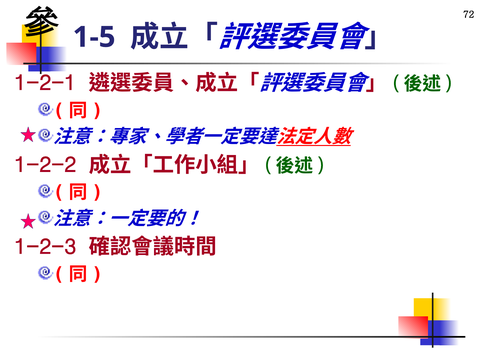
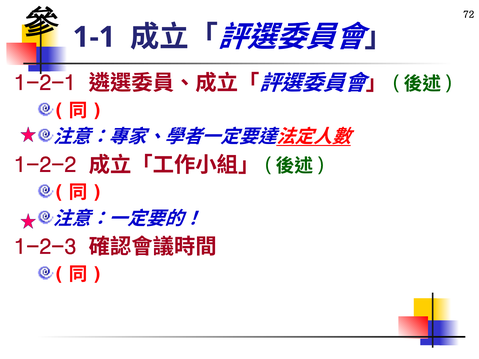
1-5: 1-5 -> 1-1 (94, 37)
